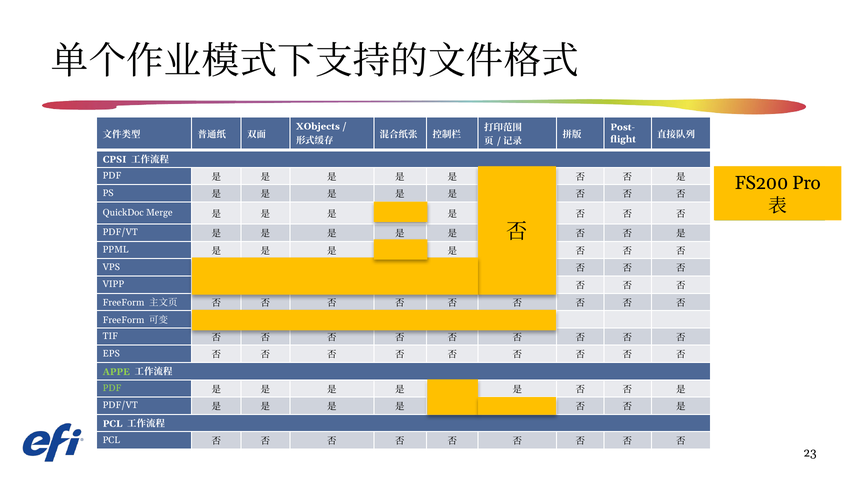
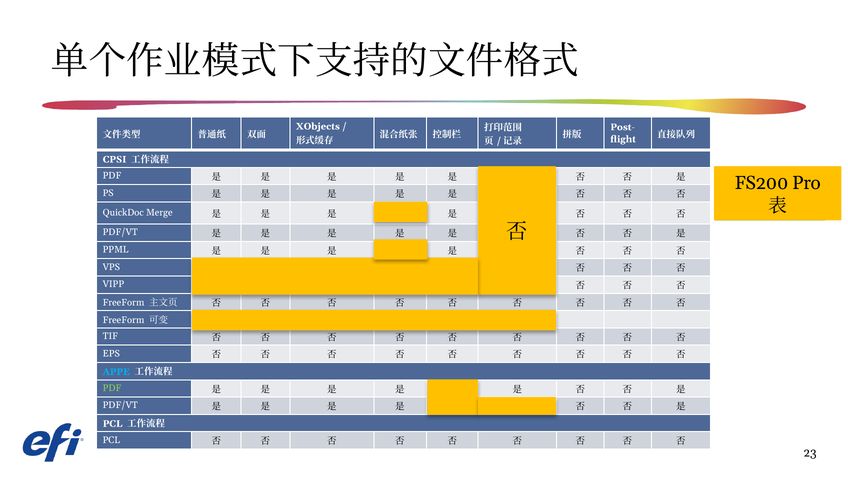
APPE colour: light green -> light blue (116, 372)
